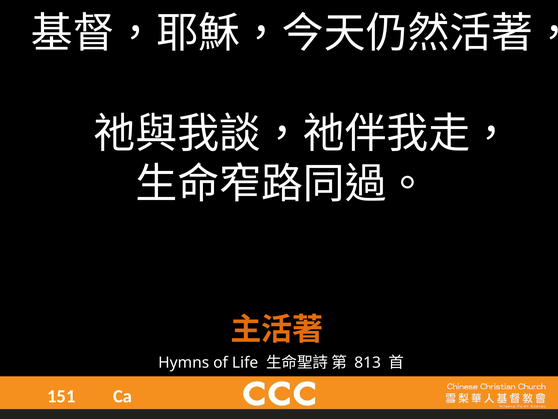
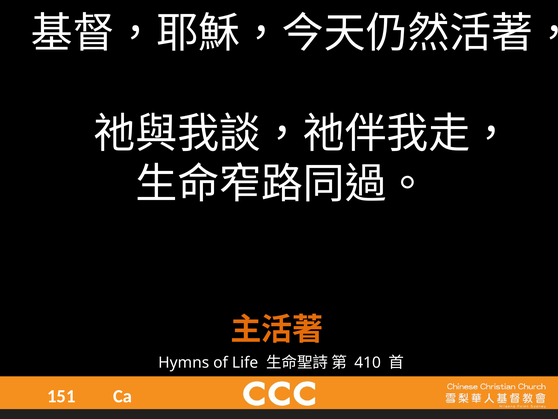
813: 813 -> 410 (368, 362)
